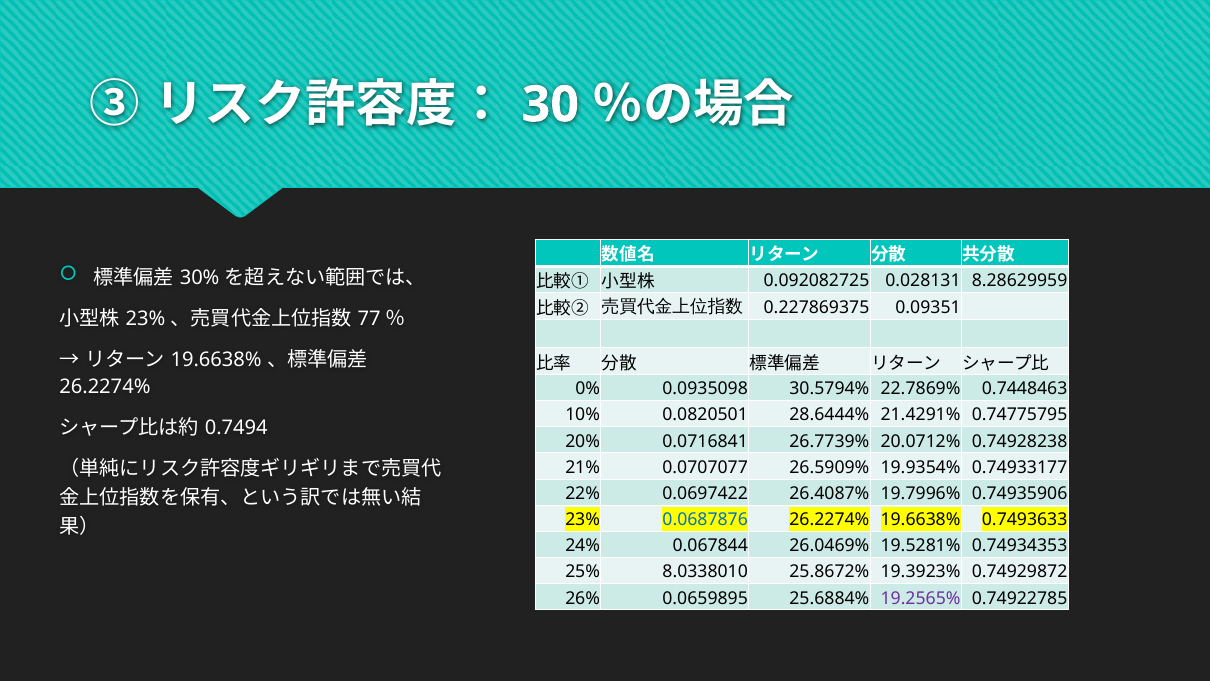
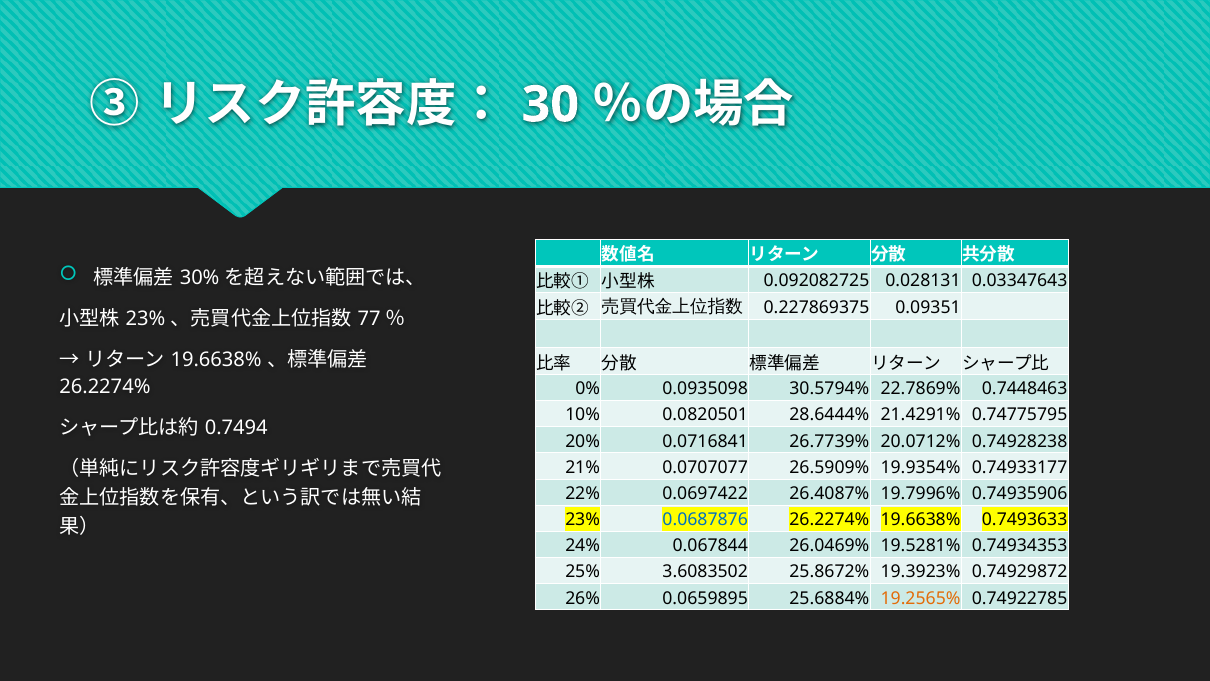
8.28629959: 8.28629959 -> 0.03347643 (1020, 281)
8.0338010: 8.0338010 -> 3.6083502 (705, 572)
19.2565% colour: purple -> orange (921, 598)
